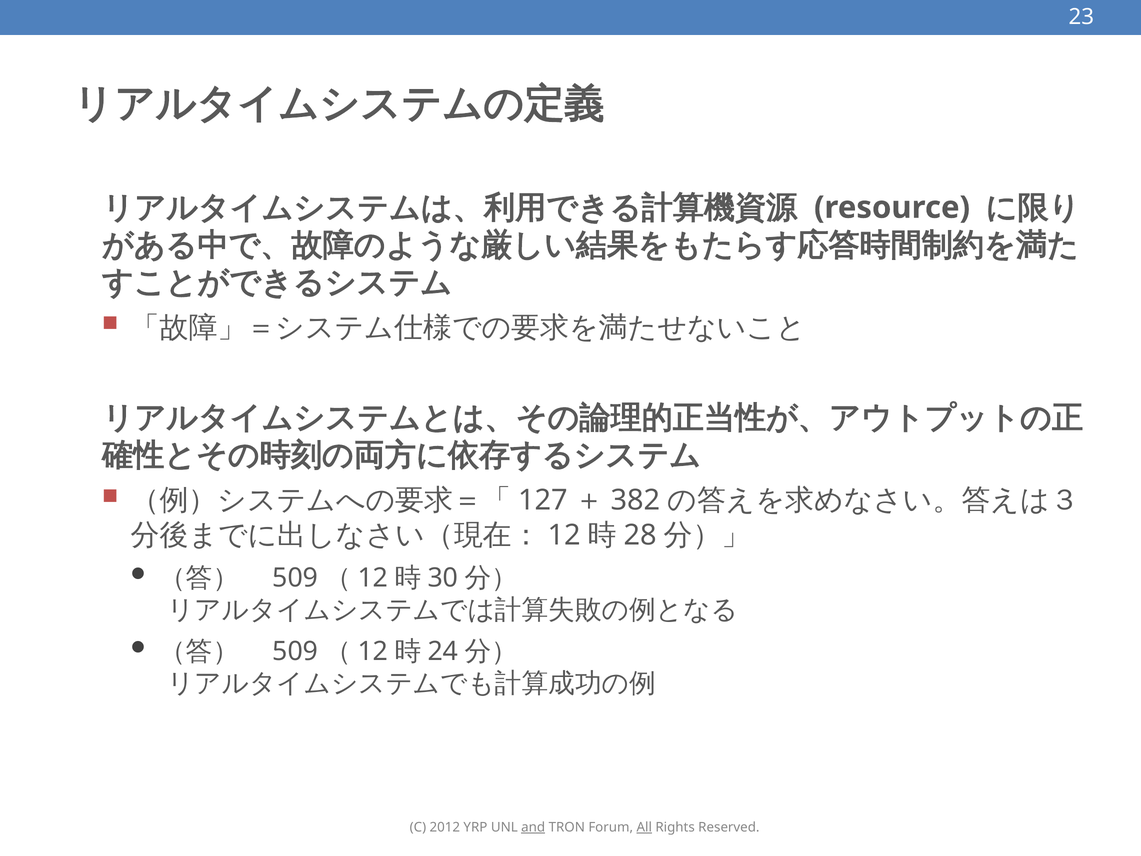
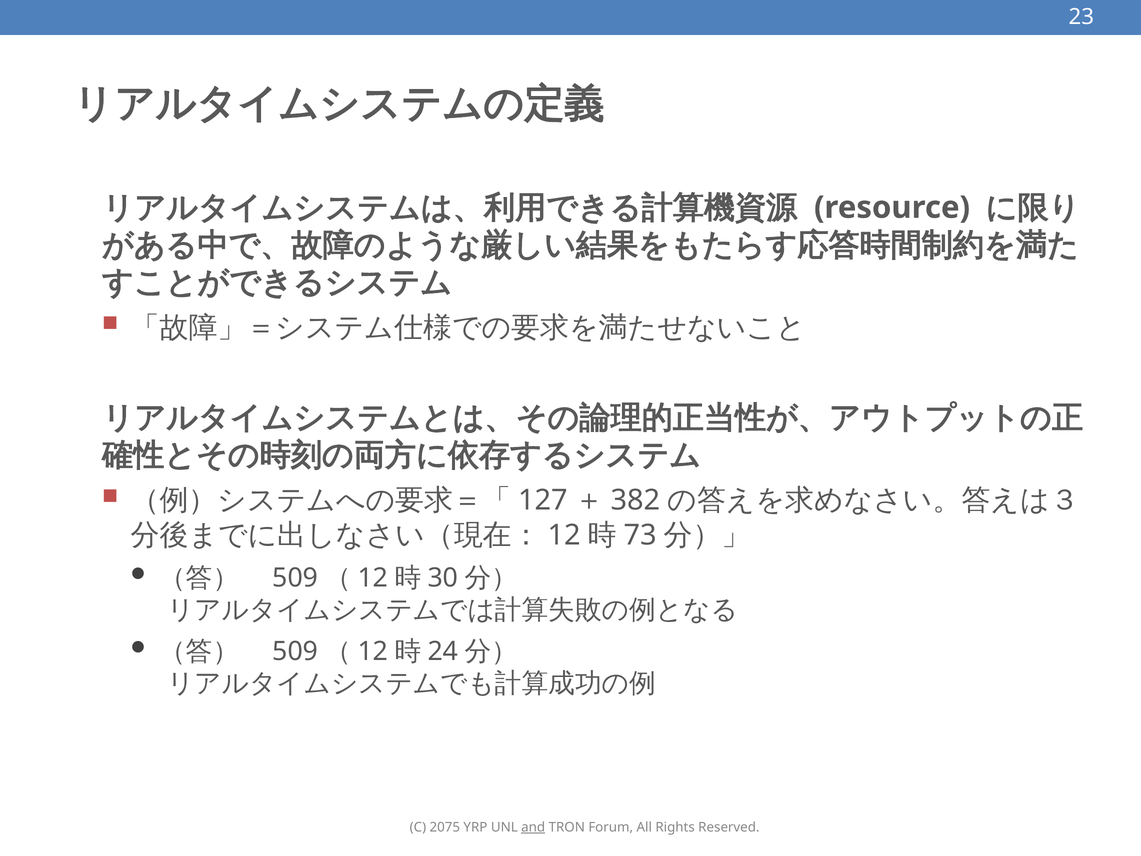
28: 28 -> 73 (640, 535)
2012: 2012 -> 2075 (445, 827)
All underline: present -> none (644, 827)
